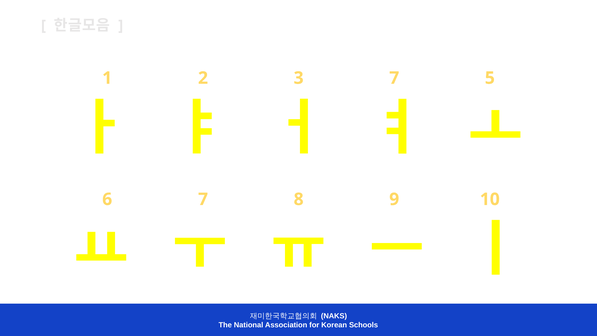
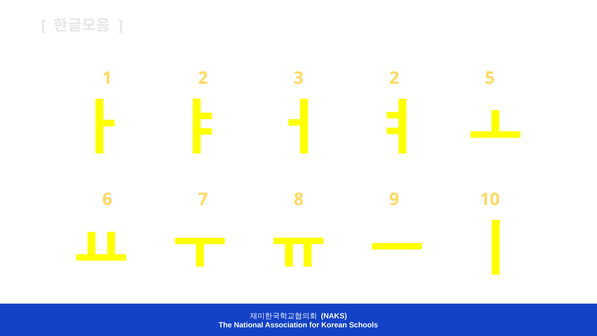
3 7: 7 -> 2 (394, 78)
